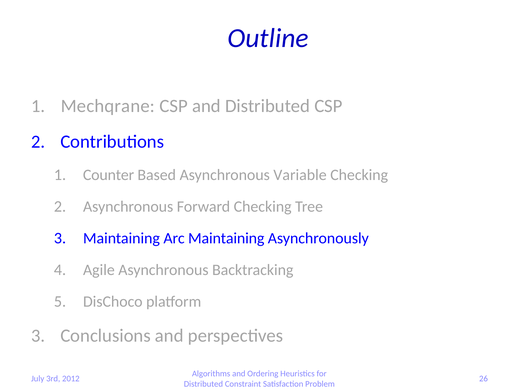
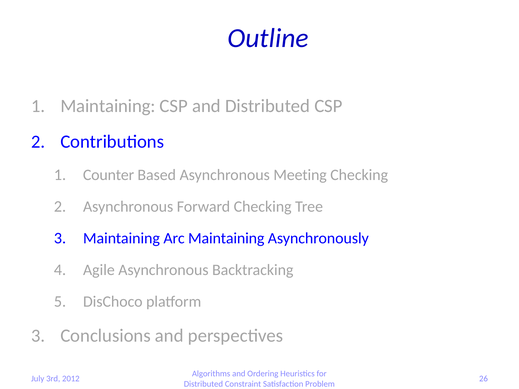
Mechqrane: Mechqrane -> Maintaining (108, 106)
Variable: Variable -> Meeting (300, 175)
